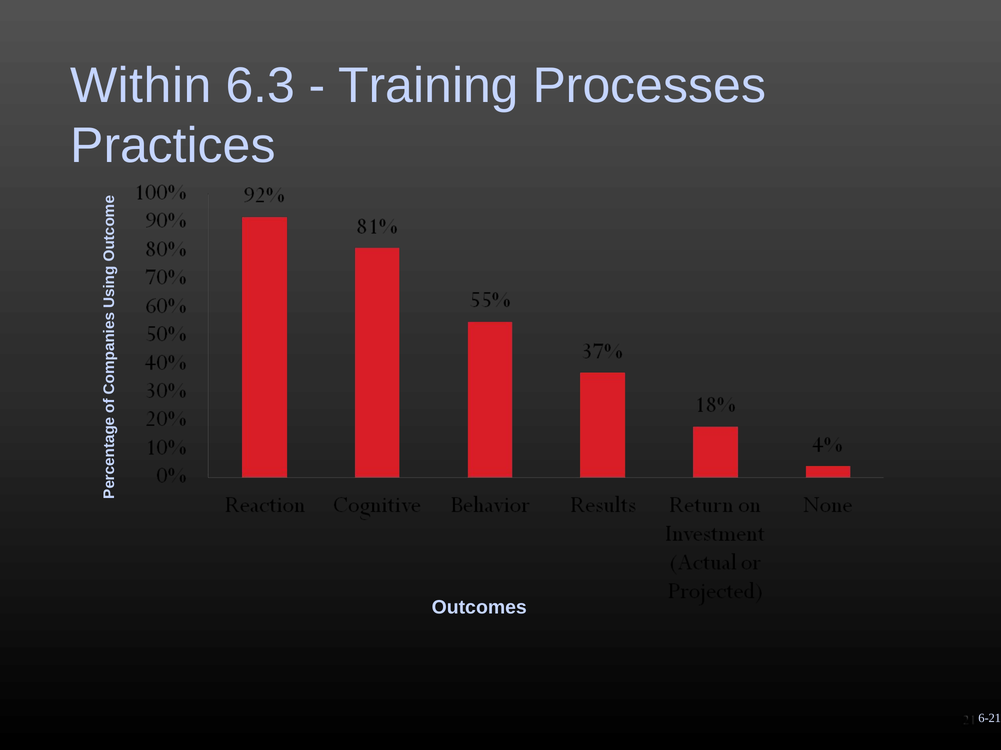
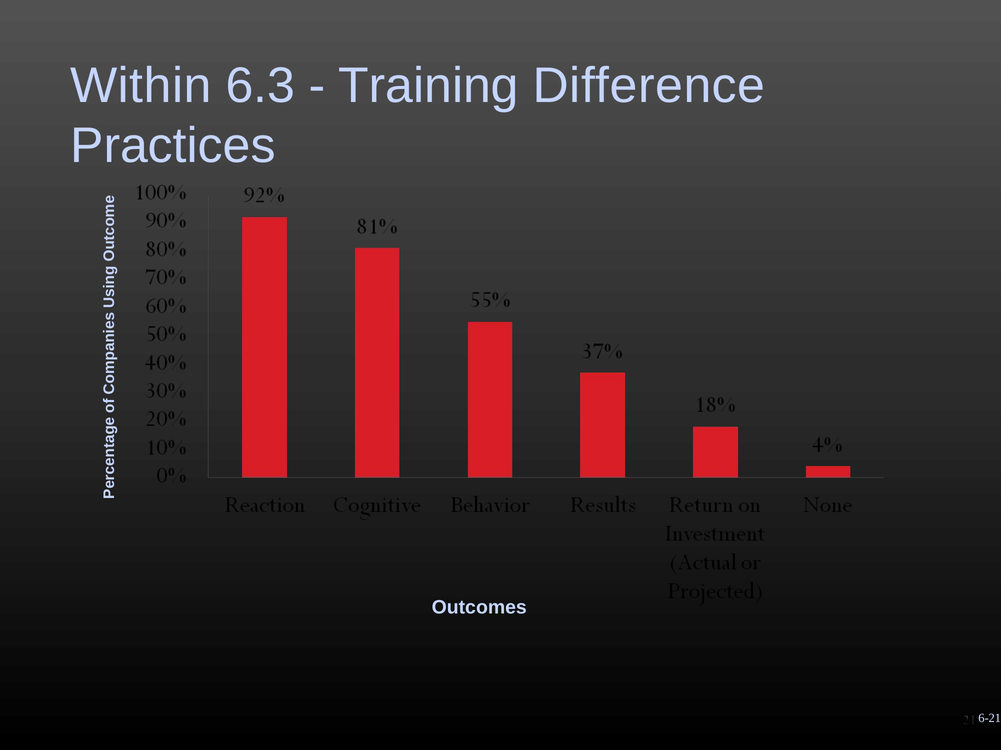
Processes: Processes -> Difference (649, 86)
